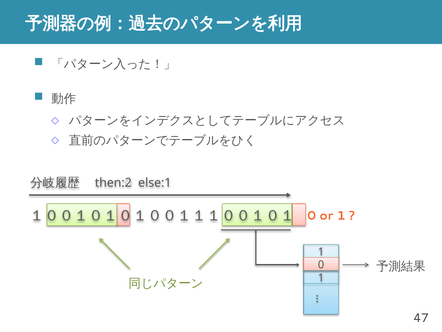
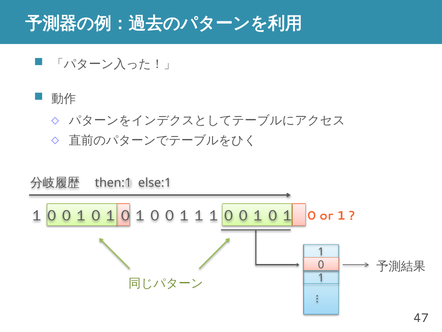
then:2: then:2 -> then:1 (113, 183)
